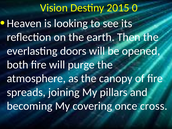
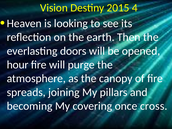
0: 0 -> 4 (135, 8)
both: both -> hour (18, 65)
